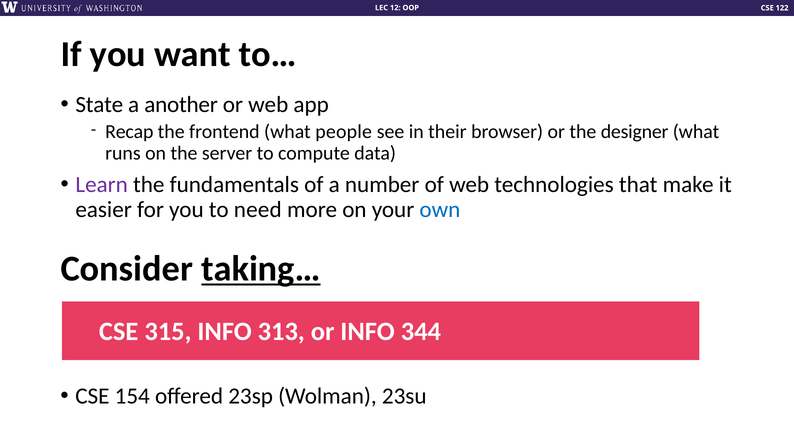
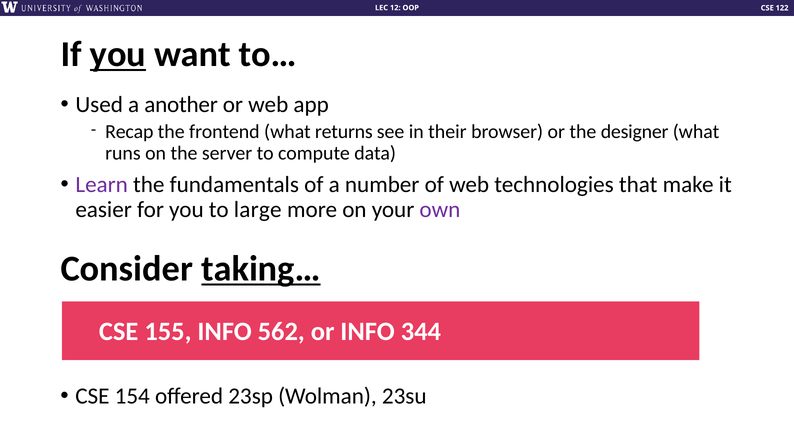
you underline: none -> present (118, 54)
State: State -> Used (99, 105)
people: people -> returns (344, 132)
need: need -> large (258, 210)
own colour: blue -> purple (440, 210)
315: 315 -> 155 (168, 332)
313: 313 -> 562 (281, 332)
